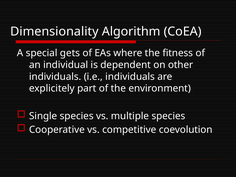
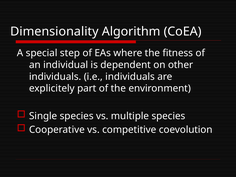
gets: gets -> step (70, 53)
